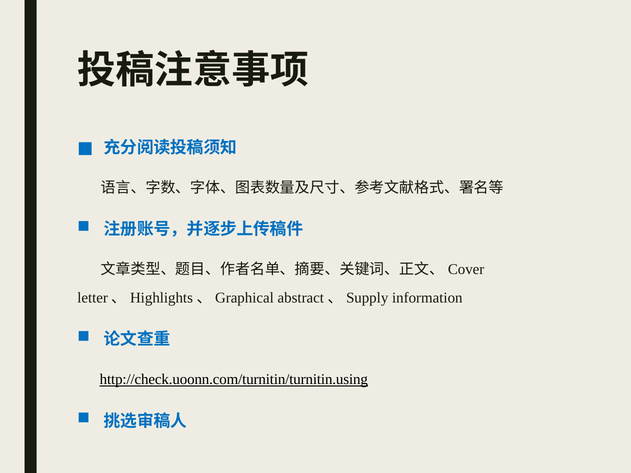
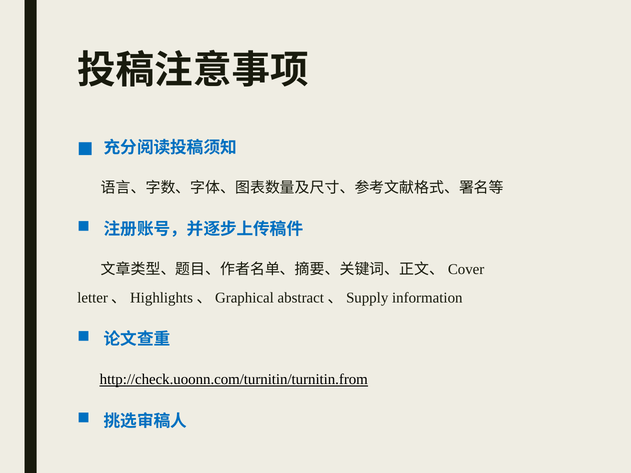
http://check.uoonn.com/turnitin/turnitin.using: http://check.uoonn.com/turnitin/turnitin.using -> http://check.uoonn.com/turnitin/turnitin.from (234, 380)
